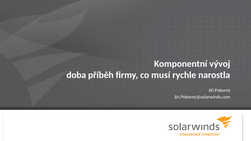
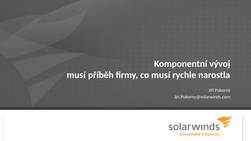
doba: doba -> musí (76, 75)
